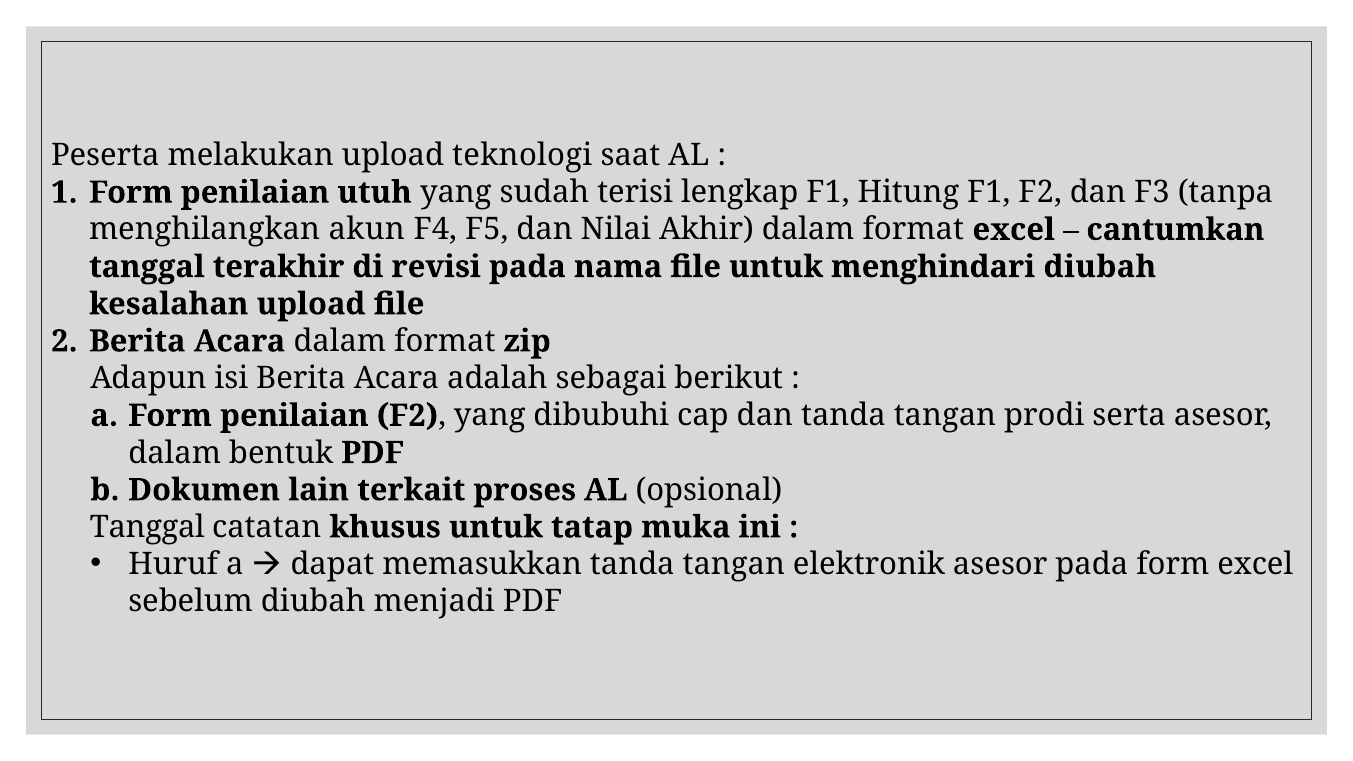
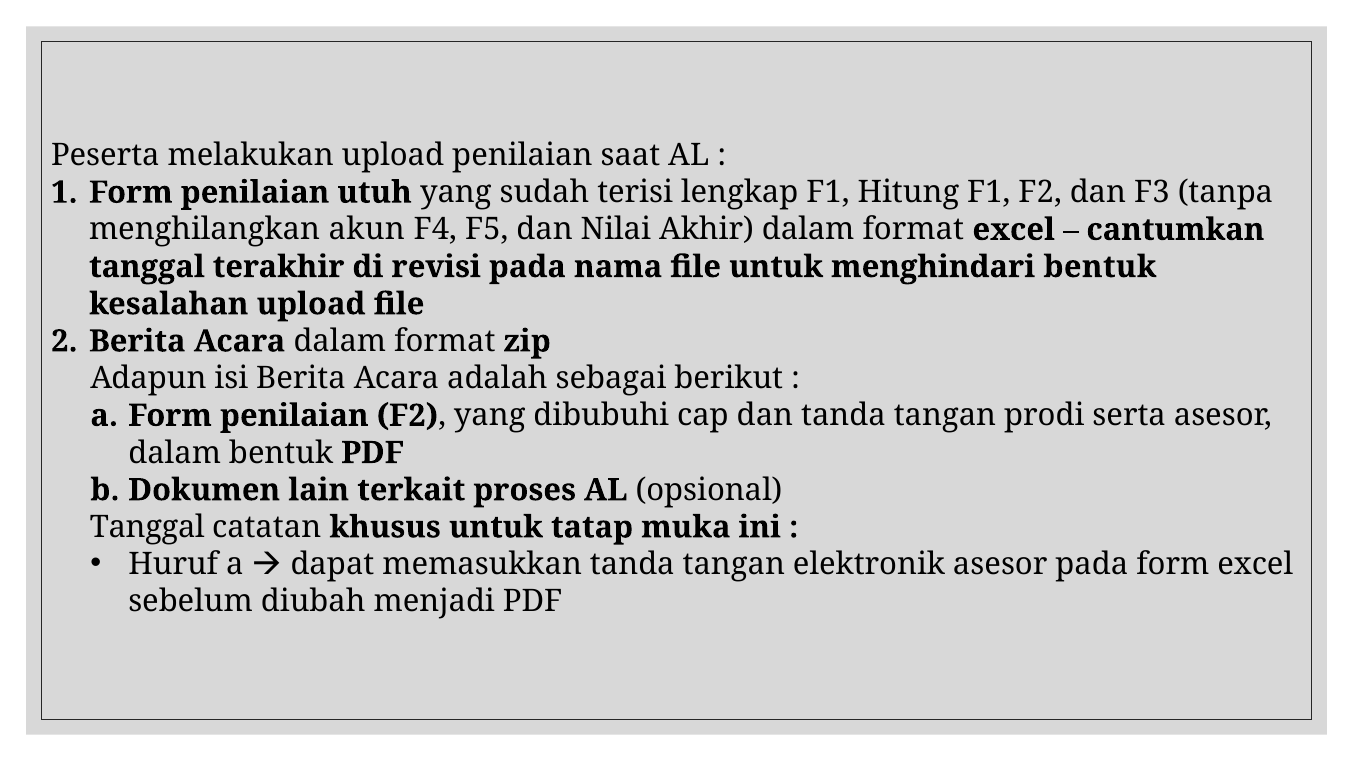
upload teknologi: teknologi -> penilaian (522, 155)
menghindari diubah: diubah -> bentuk (1100, 267)
